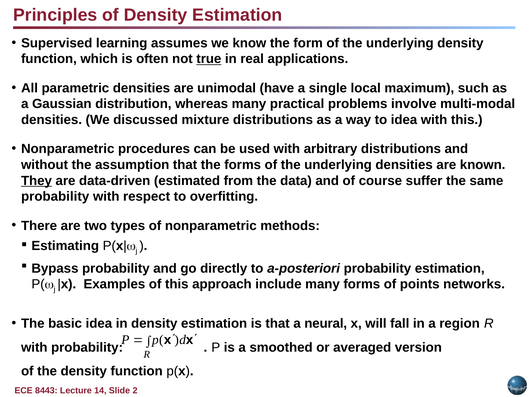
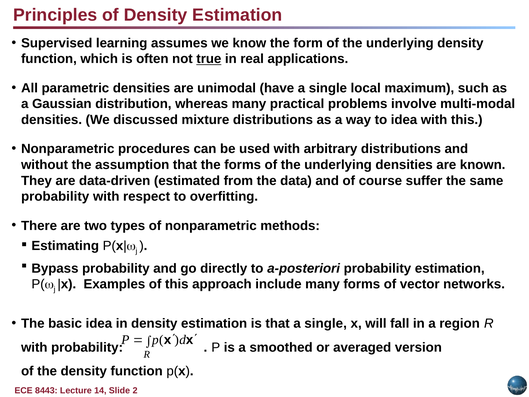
They underline: present -> none (36, 181)
points: points -> vector (420, 284)
that a neural: neural -> single (326, 323)
